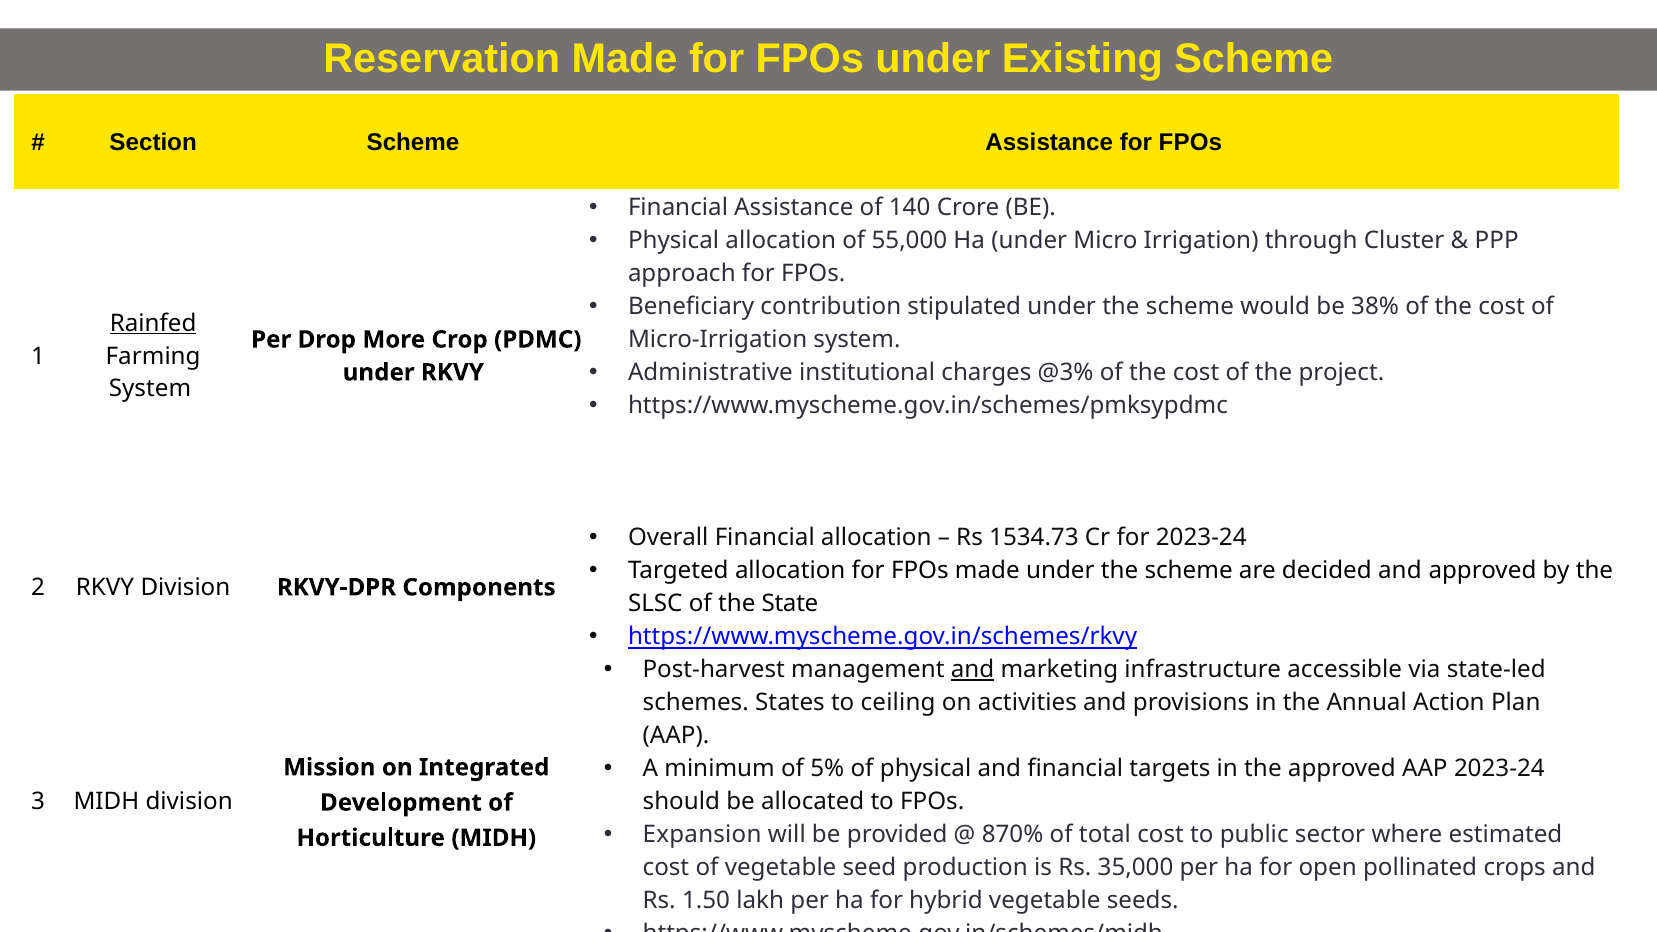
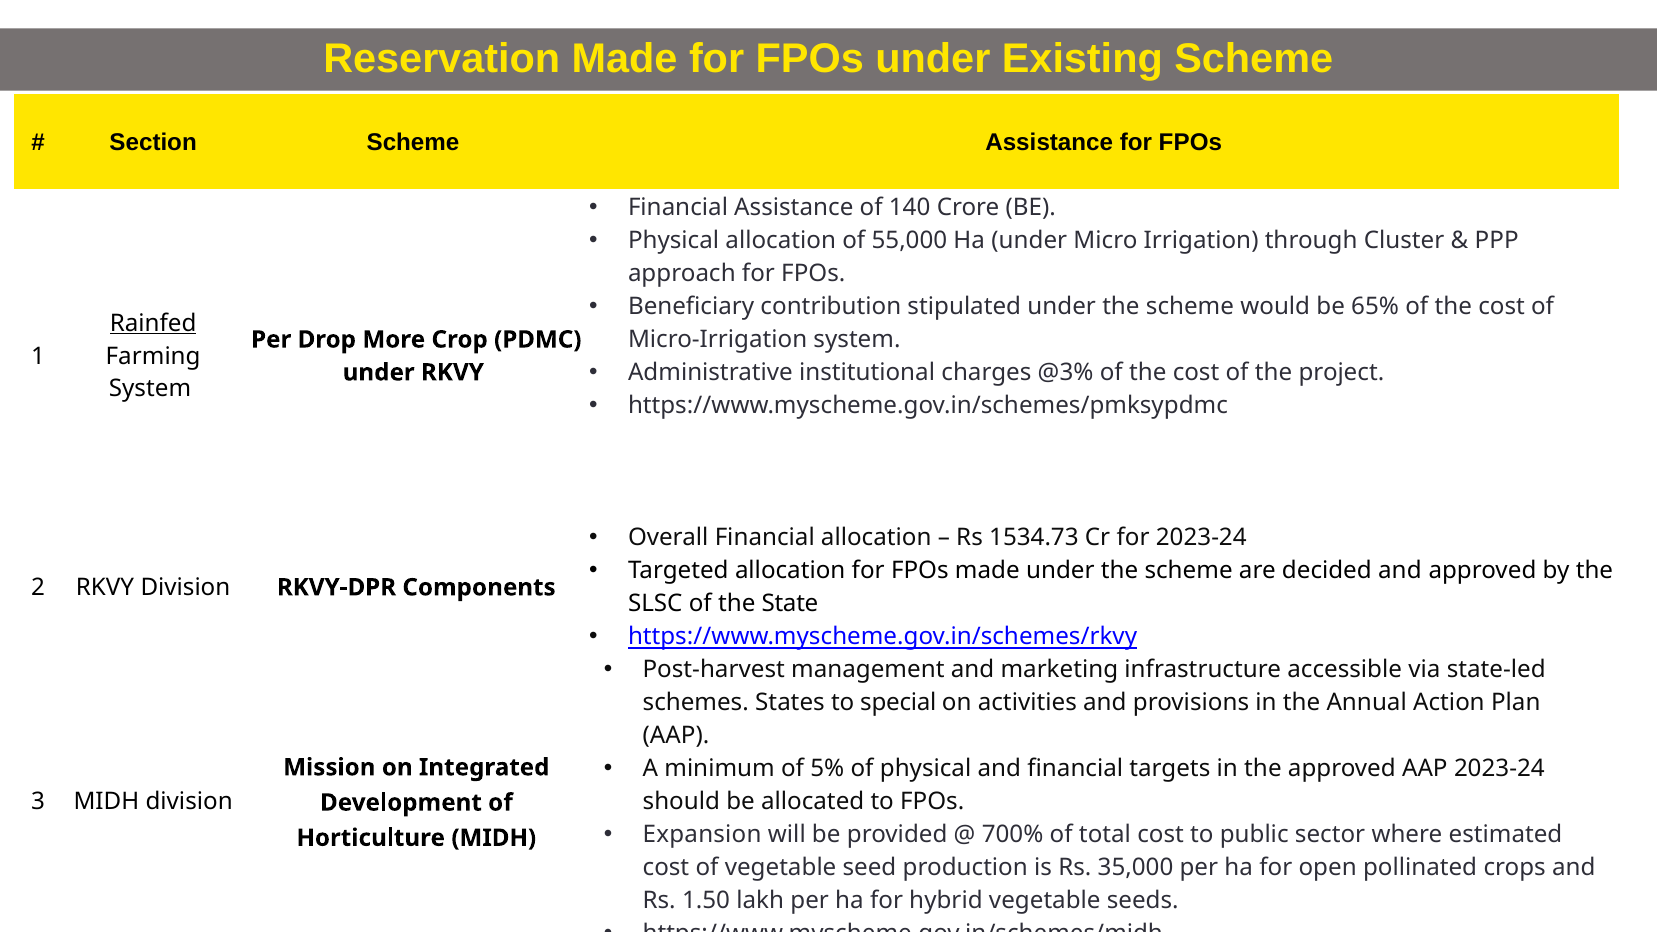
38%: 38% -> 65% (1375, 307)
and underline: present -> none (973, 670)
ceiling: ceiling -> special (898, 703)
870%: 870% -> 700% (1013, 834)
